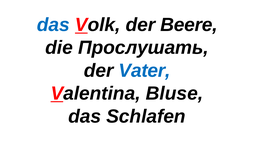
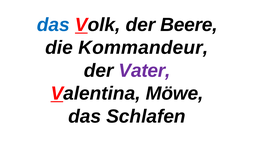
Прослушать: Прослушать -> Kommandeur (143, 48)
Vater colour: blue -> purple (144, 71)
Bluse: Bluse -> Möwe (175, 93)
